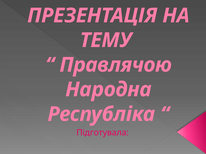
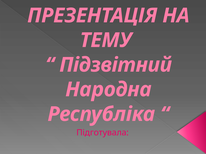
Правлячою: Правлячою -> Підзвітний (116, 65)
